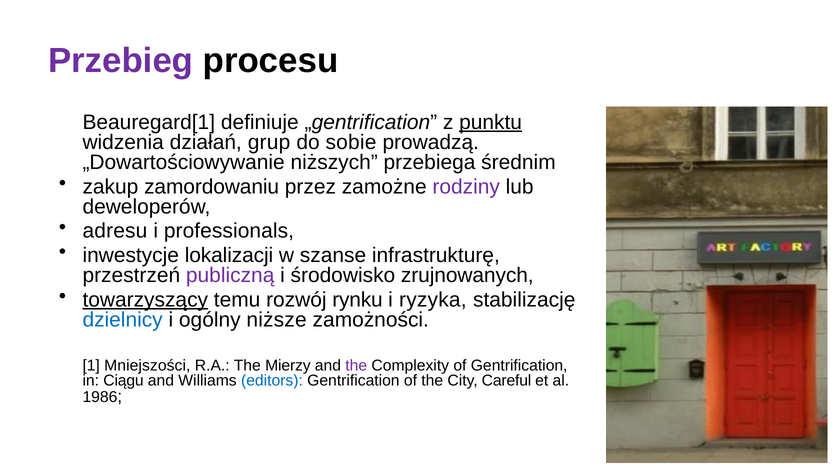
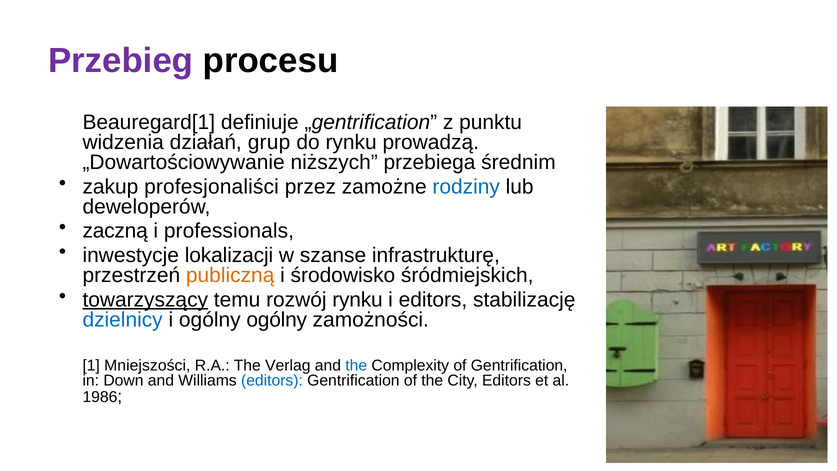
punktu underline: present -> none (491, 122)
do sobie: sobie -> rynku (351, 142)
zamordowaniu: zamordowaniu -> profesjonaliści (212, 187)
rodziny colour: purple -> blue (466, 187)
adresu: adresu -> zaczną (115, 231)
publiczną colour: purple -> orange (230, 275)
zrujnowanych: zrujnowanych -> śródmiejskich (467, 275)
i ryzyka: ryzyka -> editors (433, 300)
ogólny niższe: niższe -> ogólny (277, 320)
Mierzy: Mierzy -> Verlag (288, 365)
the colour: purple -> blue (356, 365)
Ciągu: Ciągu -> Down (123, 380)
City Careful: Careful -> Editors (506, 380)
